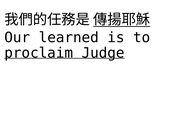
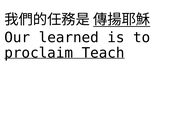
Judge: Judge -> Teach (103, 53)
